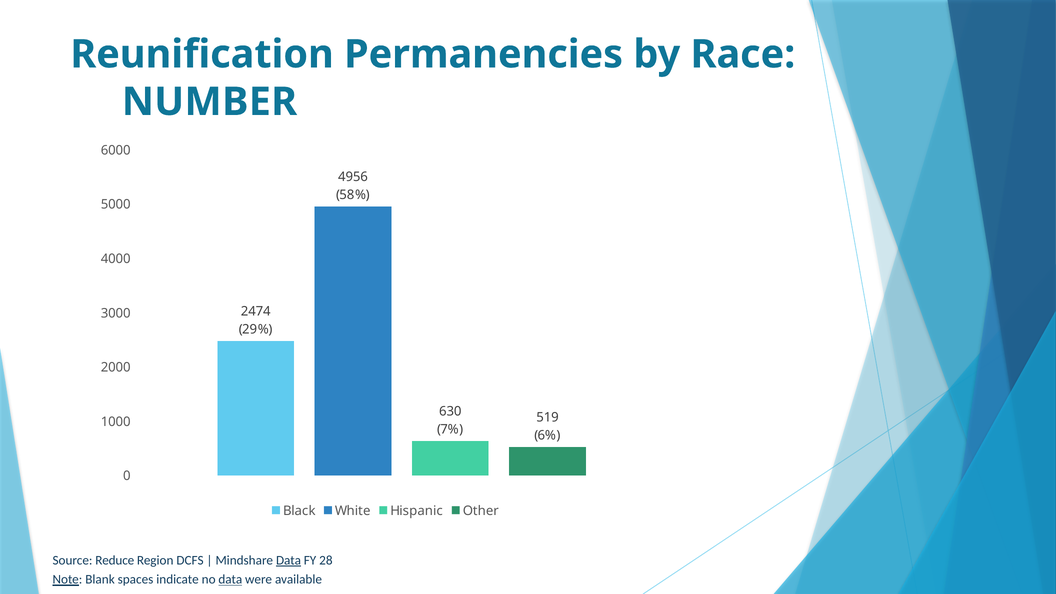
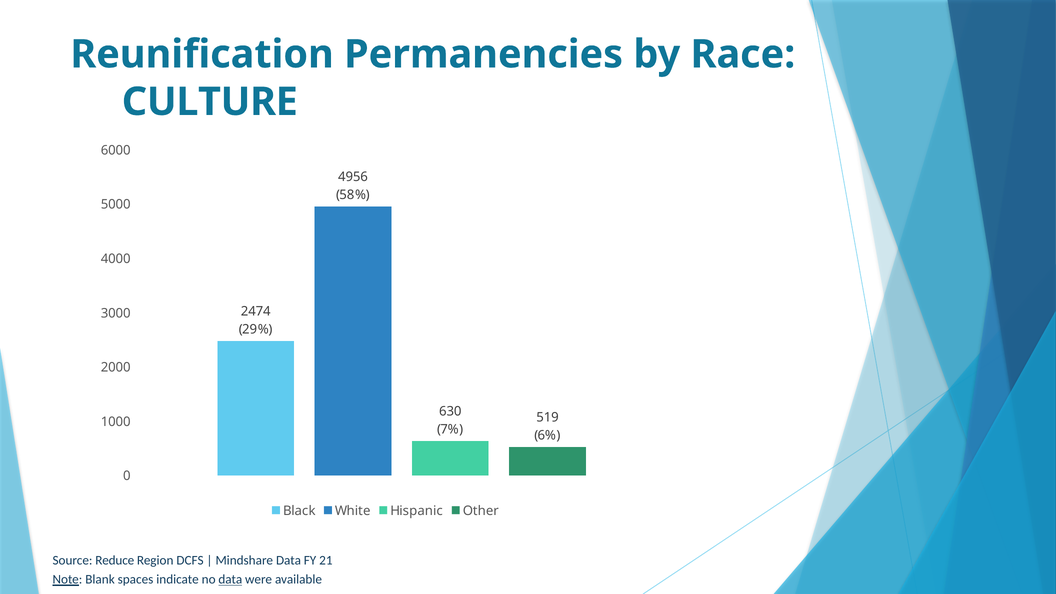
NUMBER: NUMBER -> CULTURE (210, 102)
Data underline: present -> none (288, 560)
28: 28 -> 21 (326, 560)
